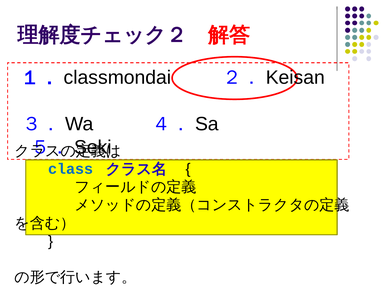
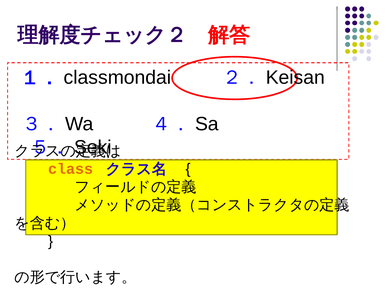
class colour: blue -> orange (71, 169)
